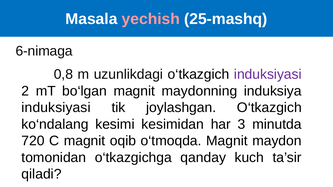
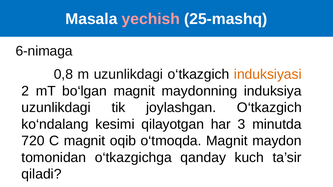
induksiyasi colour: purple -> orange (268, 74)
induksiyasi: induksiyasi -> uzunlikdagi (56, 108)
kesimidan: kesimidan -> qilayotgan (173, 124)
